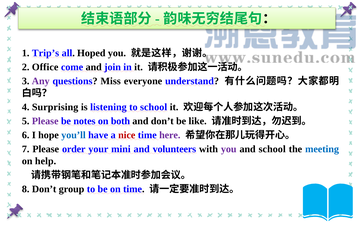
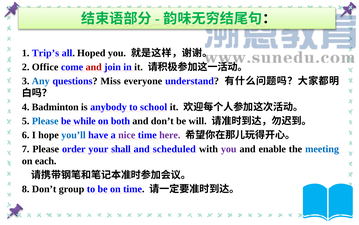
and colour: black -> red (94, 67)
Any colour: purple -> blue (41, 81)
Surprising: Surprising -> Badminton (55, 107)
listening: listening -> anybody (108, 107)
Please colour: purple -> blue (45, 121)
notes: notes -> while (84, 121)
like: like -> will (198, 121)
nice colour: red -> purple (127, 135)
mini: mini -> shall (121, 149)
volunteers: volunteers -> scheduled (174, 149)
and school: school -> enable (272, 149)
help: help -> each (46, 161)
